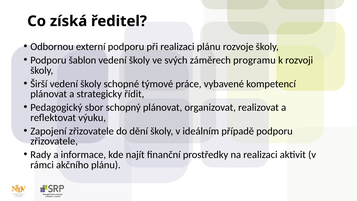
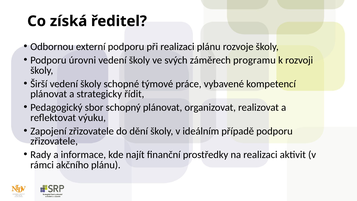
šablon: šablon -> úrovni (82, 60)
